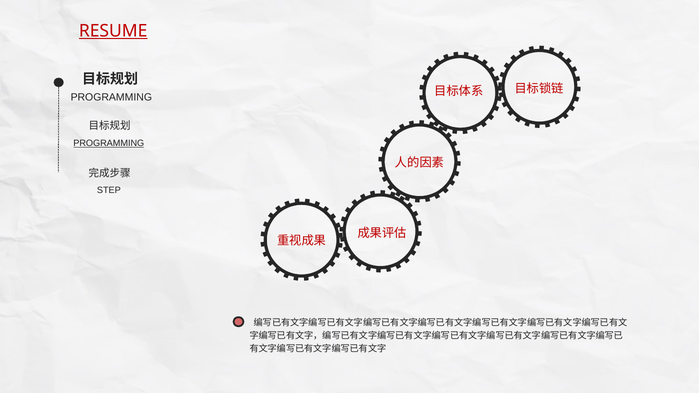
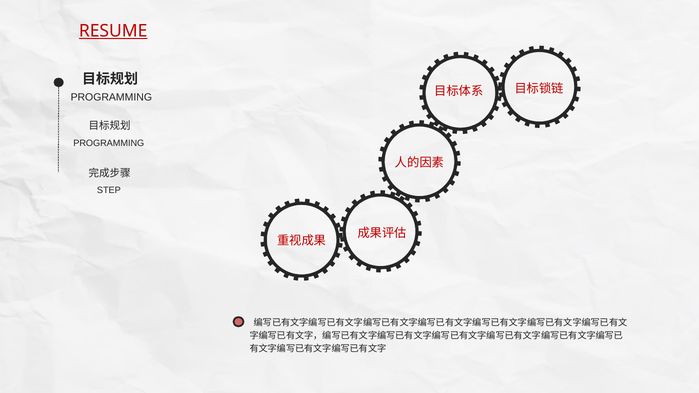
PROGRAMMING underline: present -> none (109, 143)
